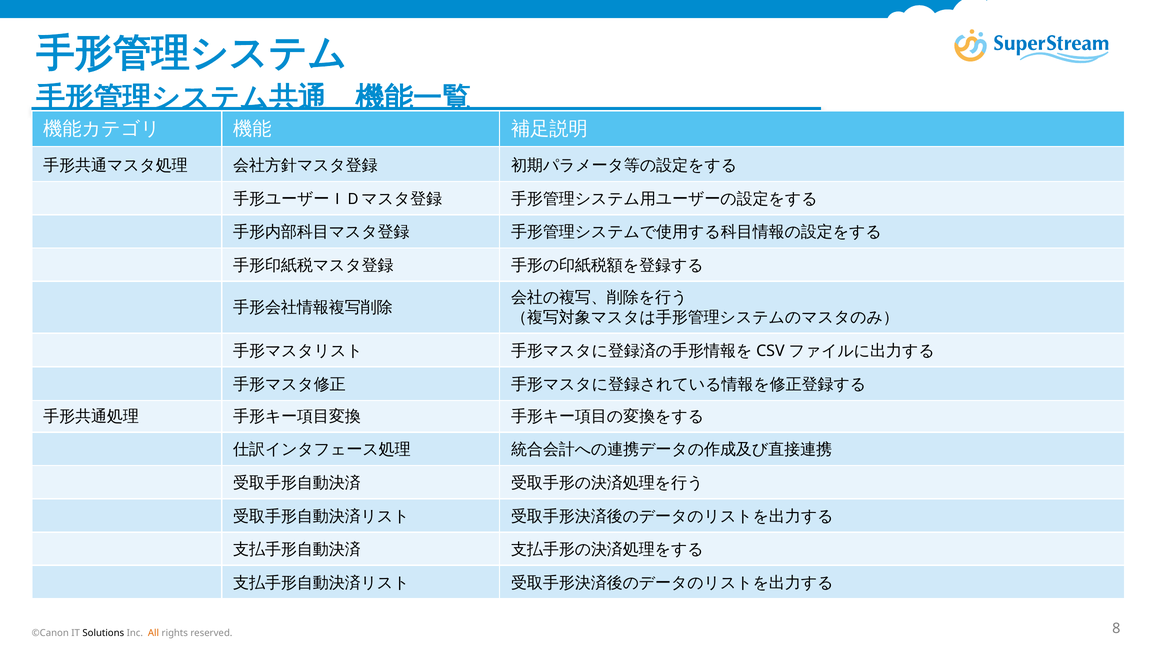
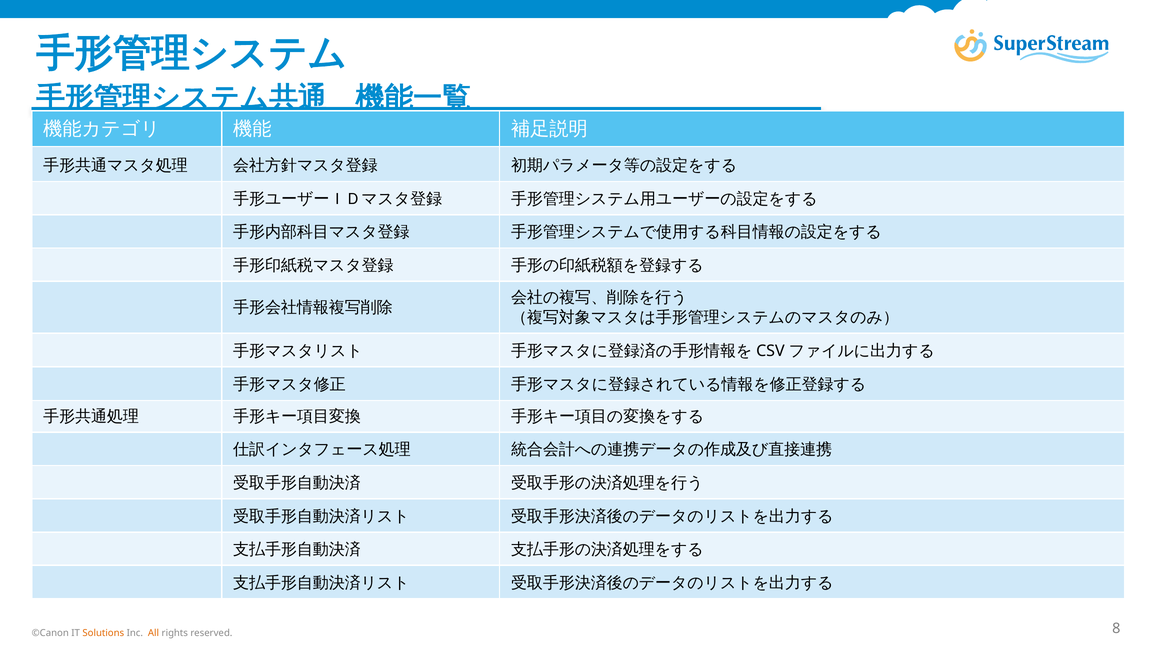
Solutions colour: black -> orange (103, 633)
